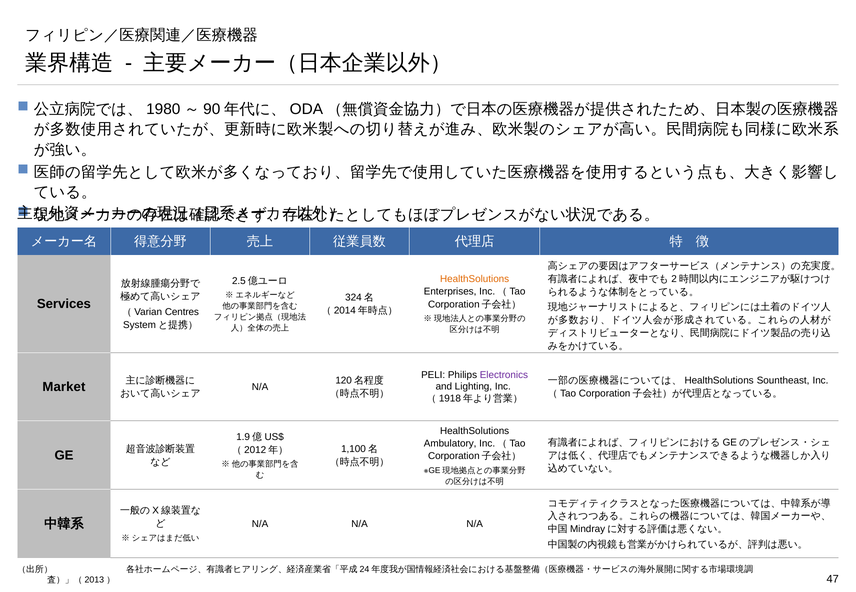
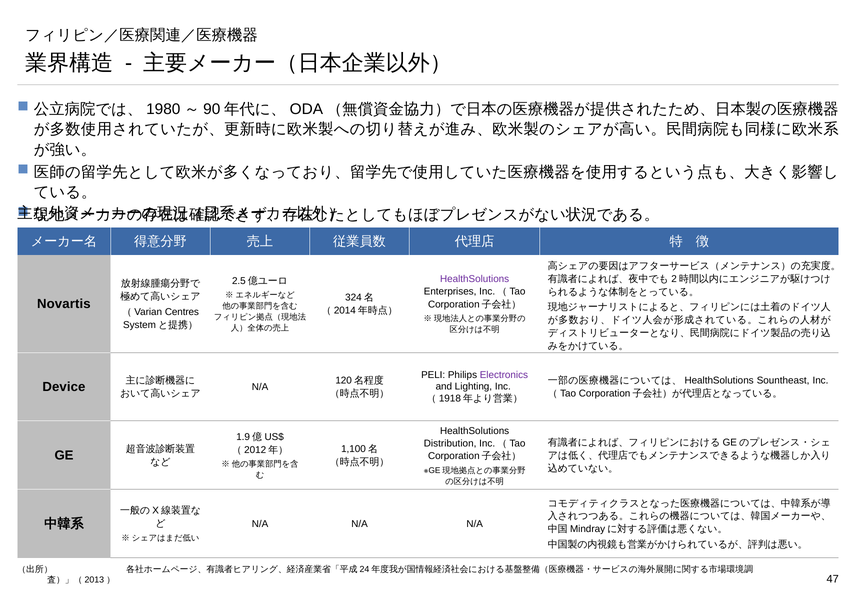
HealthSolutions colour: orange -> purple (475, 279)
Services: Services -> Novartis (64, 304)
Market: Market -> Device (64, 387)
Ambulatory: Ambulatory -> Distribution (450, 444)
